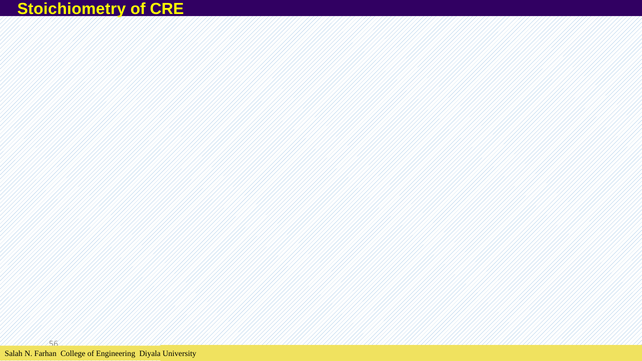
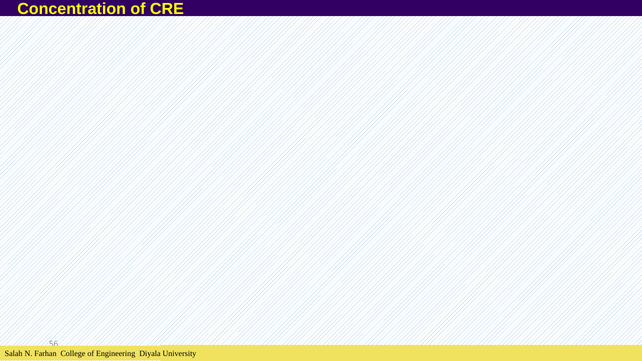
Stoichiometry: Stoichiometry -> Concentration (72, 9)
